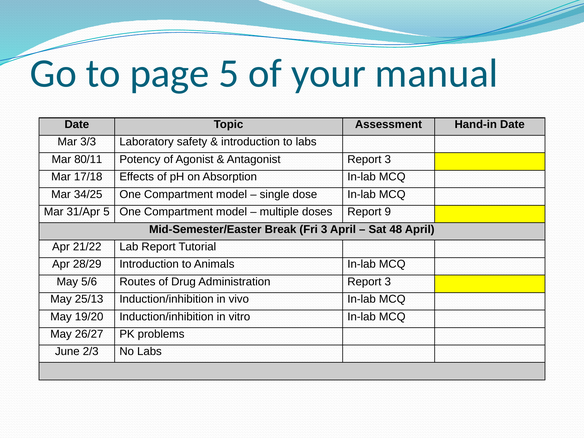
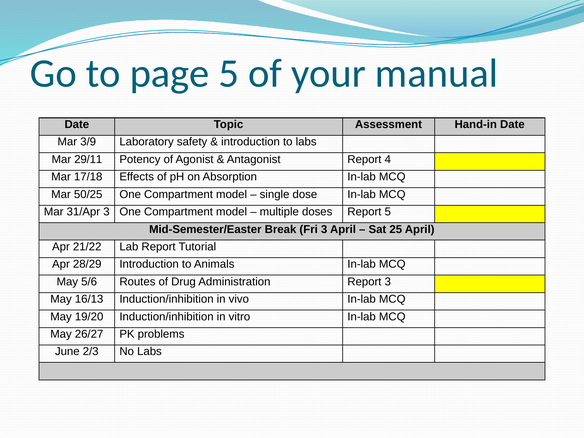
3/3: 3/3 -> 3/9 (88, 142)
80/11: 80/11 -> 29/11 (88, 159)
Antagonist Report 3: 3 -> 4 (388, 159)
34/25: 34/25 -> 50/25 (88, 194)
31/Apr 5: 5 -> 3 (106, 212)
Report 9: 9 -> 5 (388, 212)
48: 48 -> 25 (396, 229)
25/13: 25/13 -> 16/13 (89, 299)
